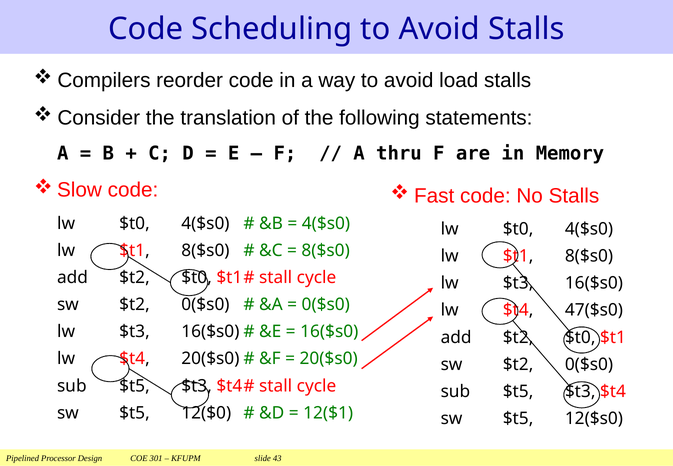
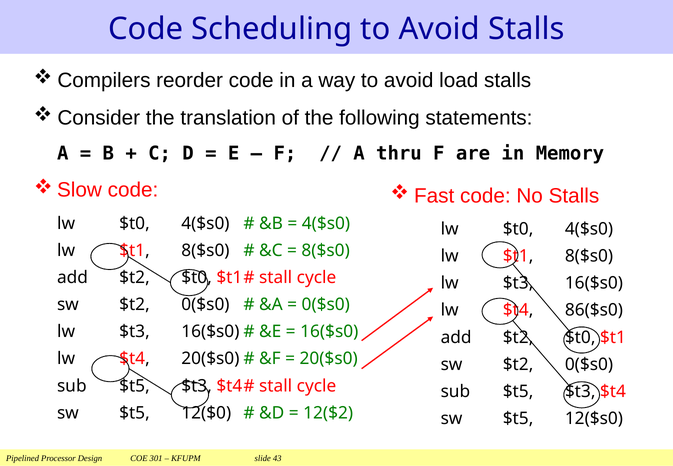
47($s0: 47($s0 -> 86($s0 (594, 310)
12($1: 12($1 -> 12($2 (328, 413)
